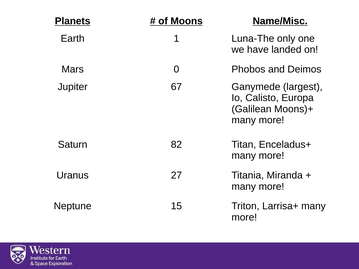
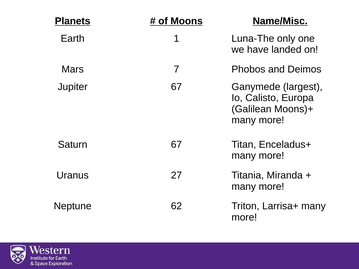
0: 0 -> 7 (176, 69)
Saturn 82: 82 -> 67 (176, 145)
15: 15 -> 62 (176, 206)
